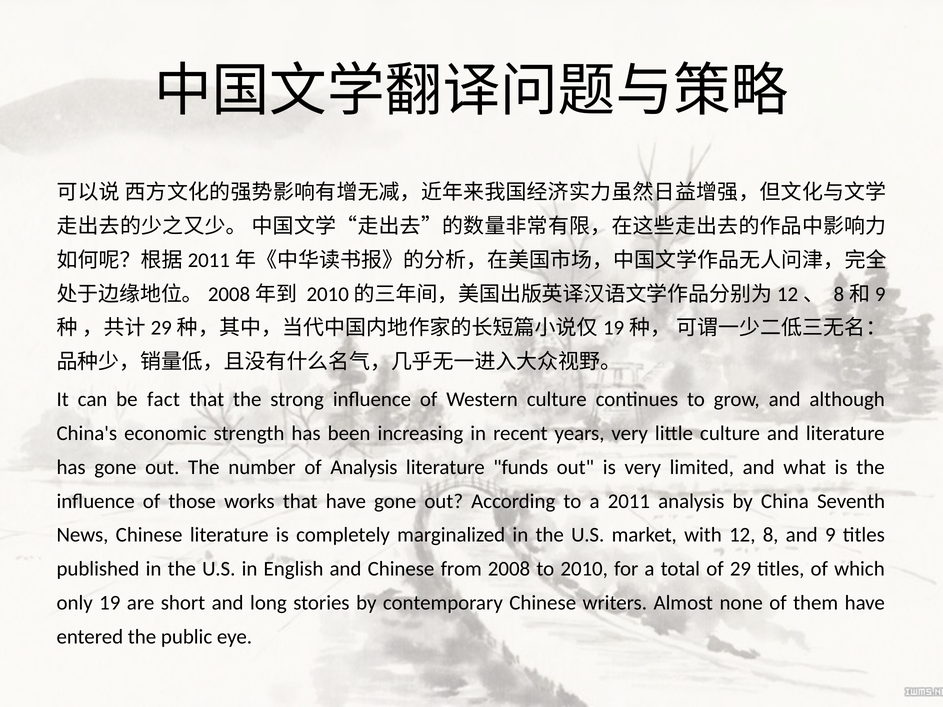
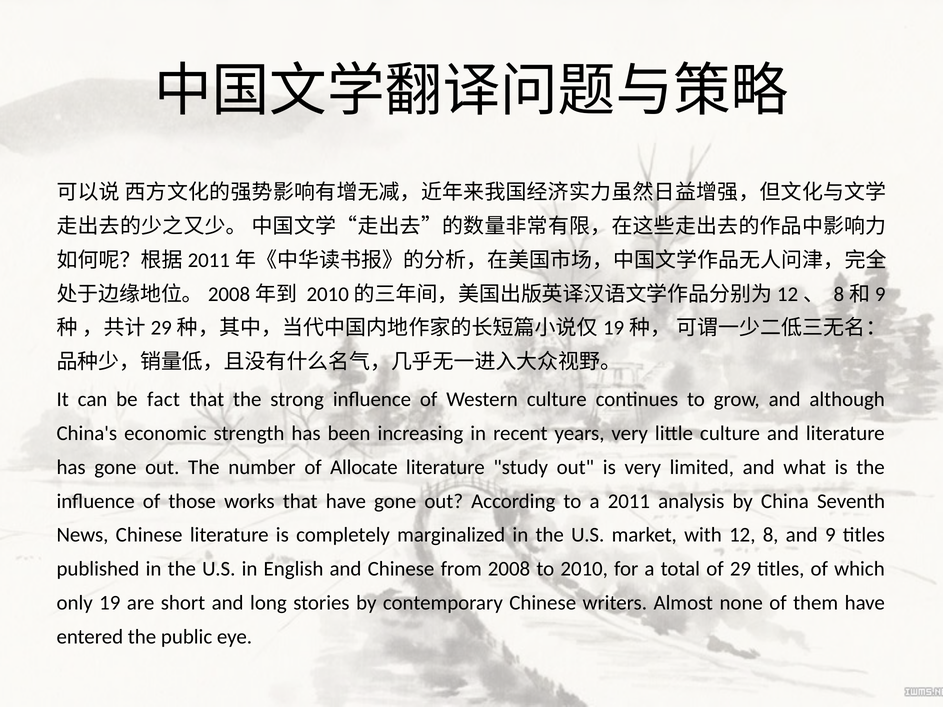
of Analysis: Analysis -> Allocate (364, 467)
funds: funds -> study (521, 467)
